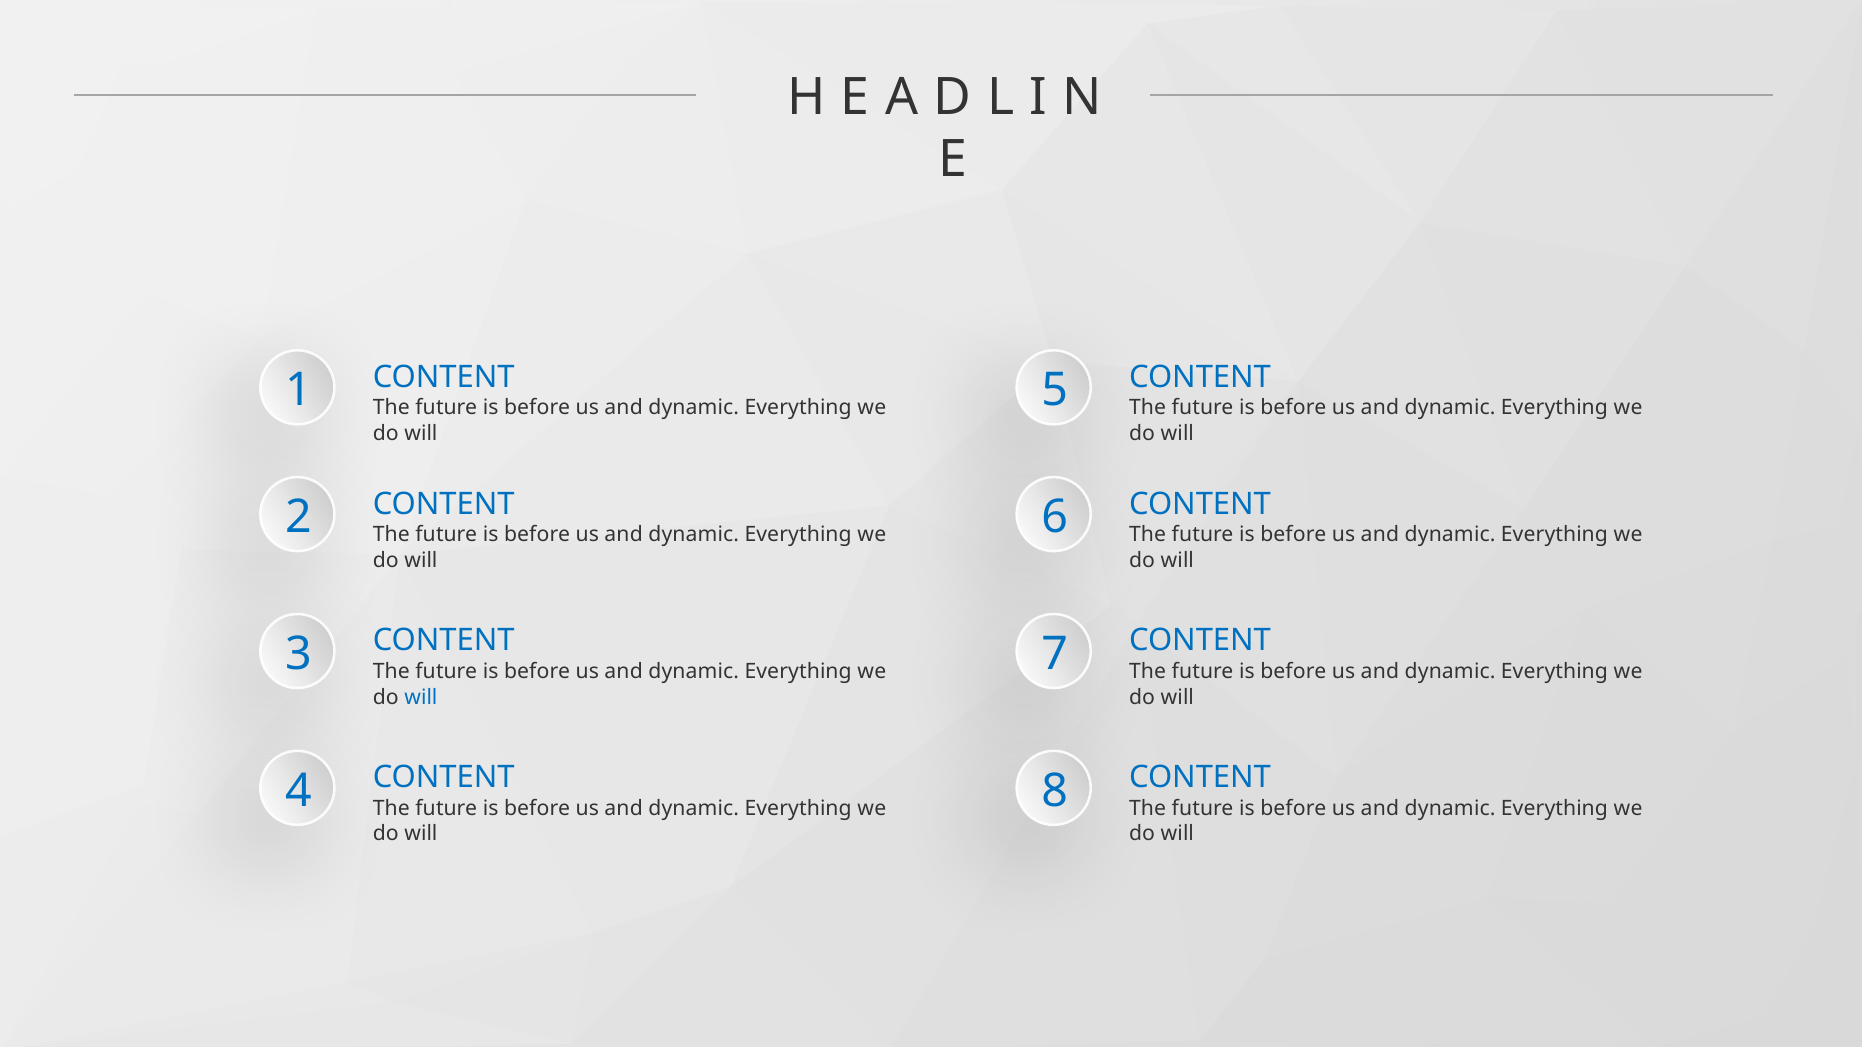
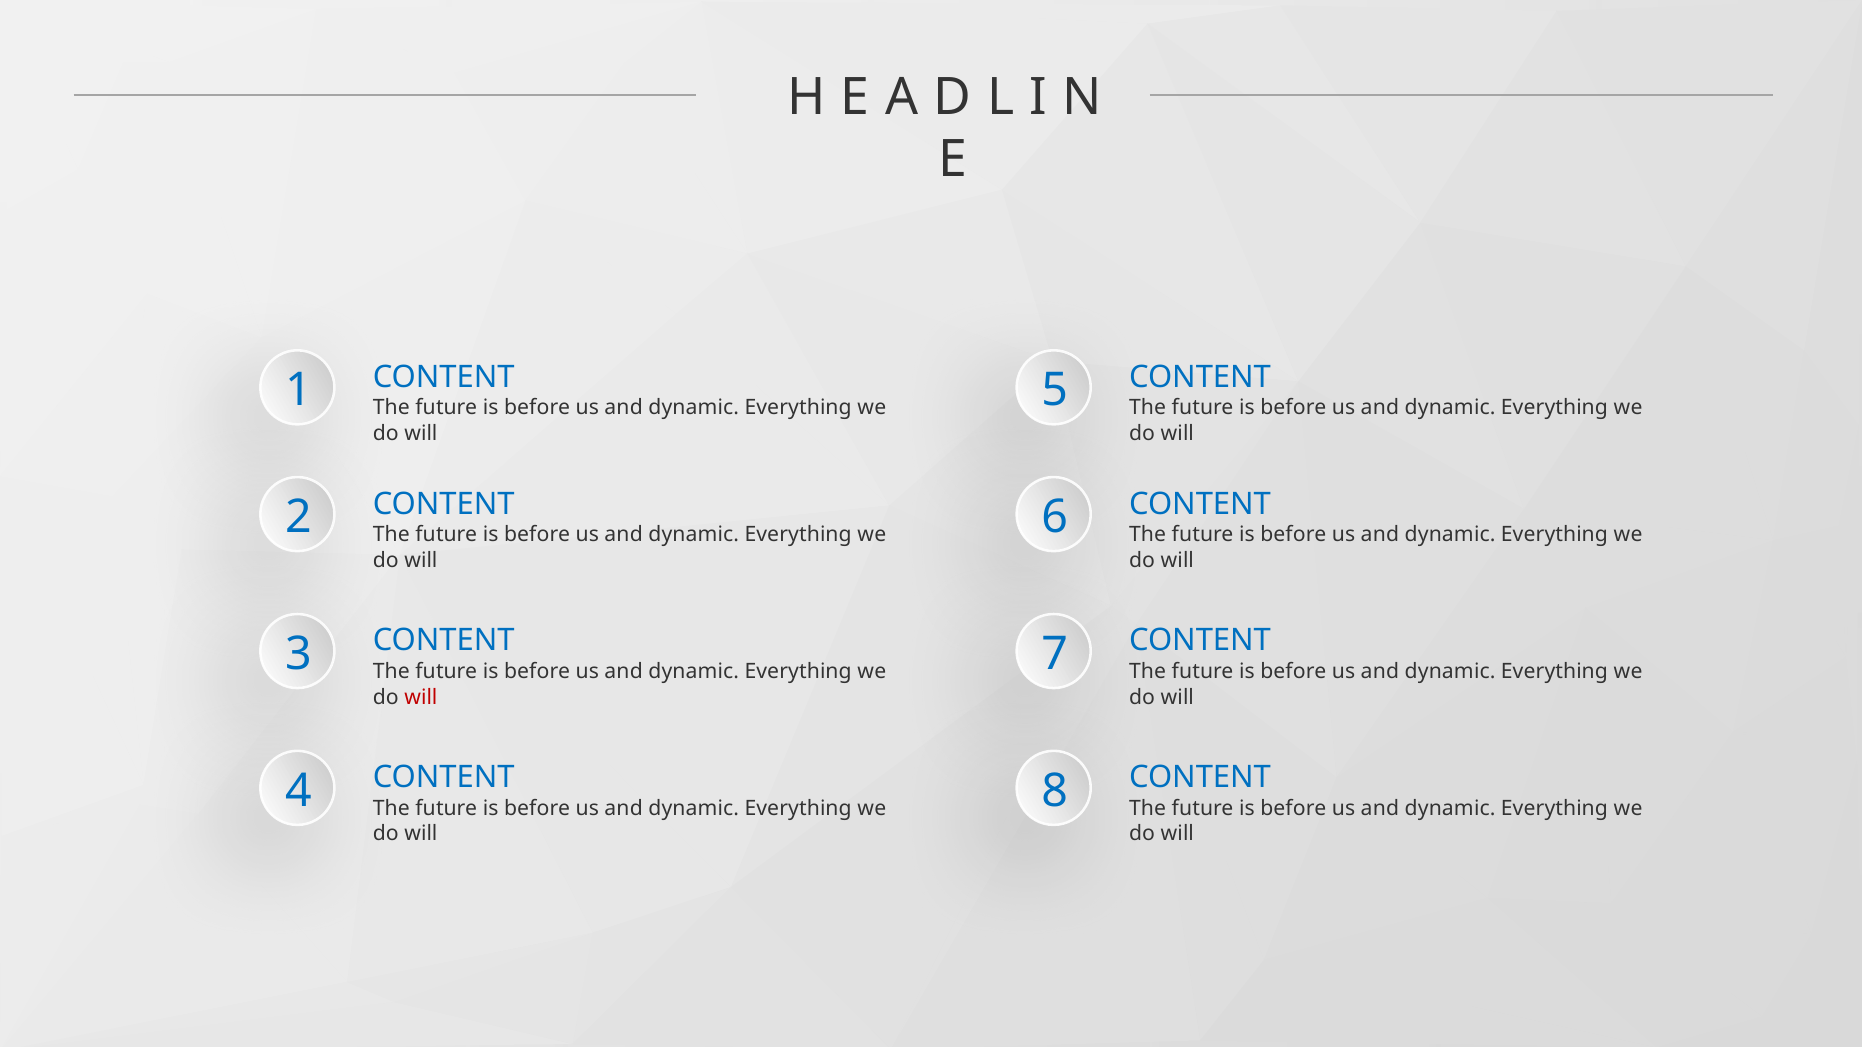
will colour: blue -> red (421, 697)
